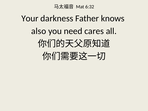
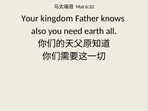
darkness: darkness -> kingdom (57, 18)
cares: cares -> earth (94, 31)
